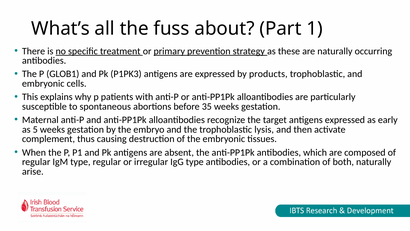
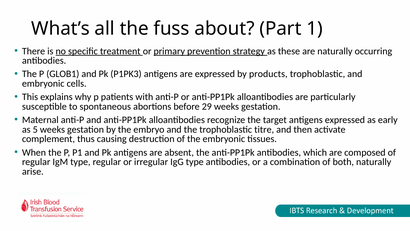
35: 35 -> 29 (207, 106)
lysis: lysis -> titre (264, 129)
